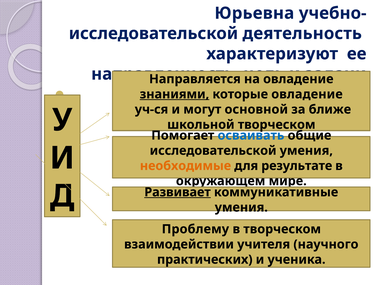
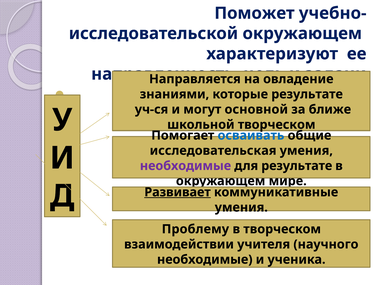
Юрьевна: Юрьевна -> Поможет (254, 13)
деятельность: деятельность -> окружающем (302, 33)
знаниями underline: present -> none (174, 94)
которые овладение: овладение -> результате (307, 94)
исследовательской: исследовательской -> исследовательская (213, 150)
необходимые colour: orange -> purple (185, 165)
практических: практических -> необходимые (205, 259)
